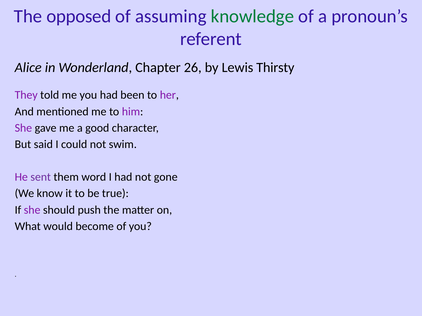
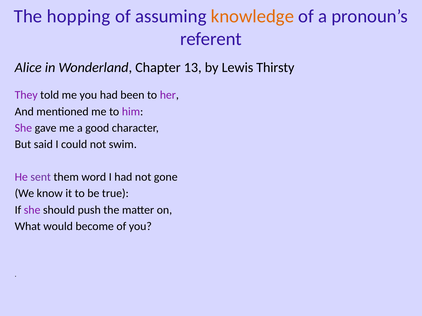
opposed: opposed -> hopping (79, 16)
knowledge colour: green -> orange (252, 16)
26: 26 -> 13 (193, 68)
